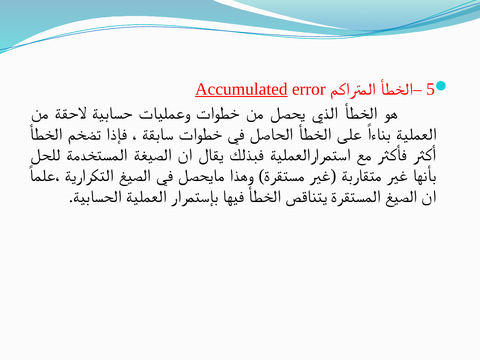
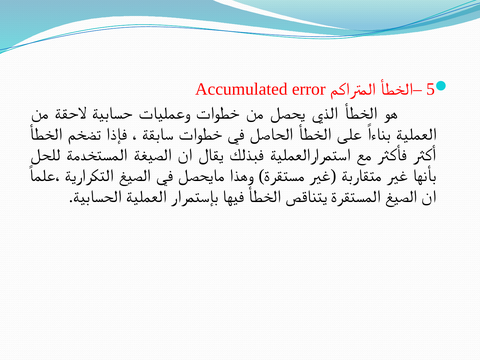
Accumulated underline: present -> none (241, 89)
